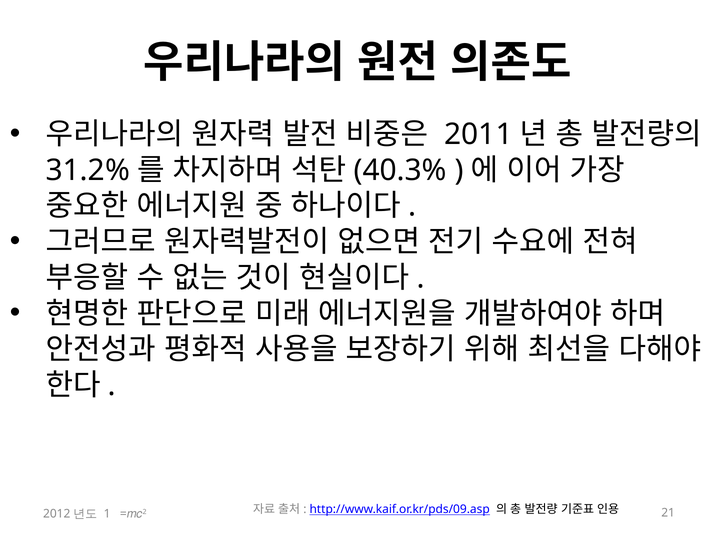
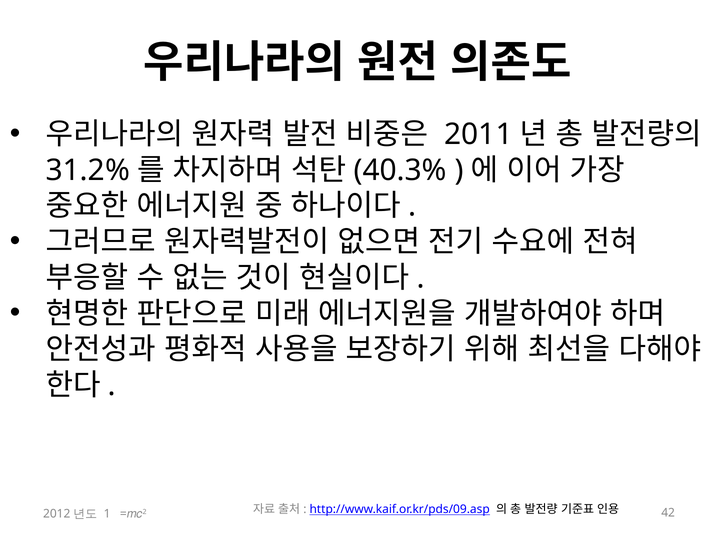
21: 21 -> 42 (668, 513)
